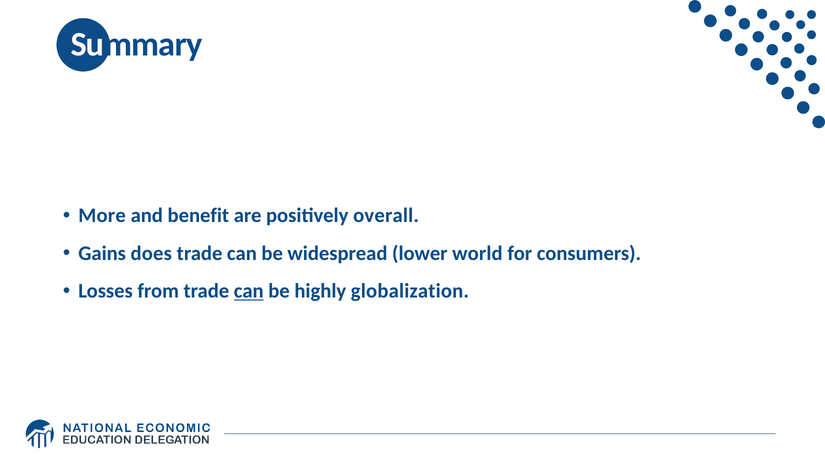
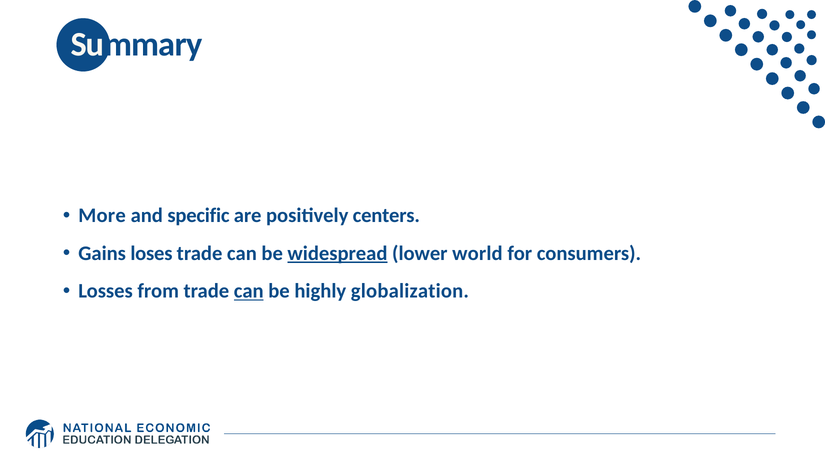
benefit: benefit -> specific (198, 216)
overall: overall -> centers (386, 216)
does: does -> loses (151, 253)
widespread underline: none -> present (337, 253)
